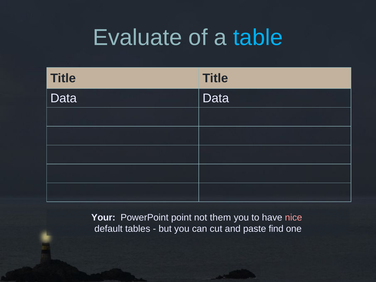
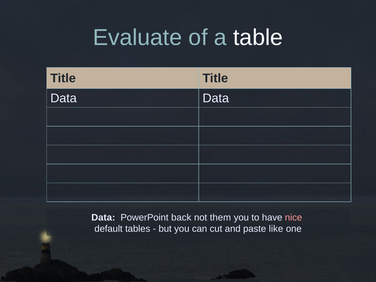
table colour: light blue -> white (258, 37)
Your: Your -> Data (103, 217)
point: point -> back (181, 217)
find: find -> like (276, 229)
